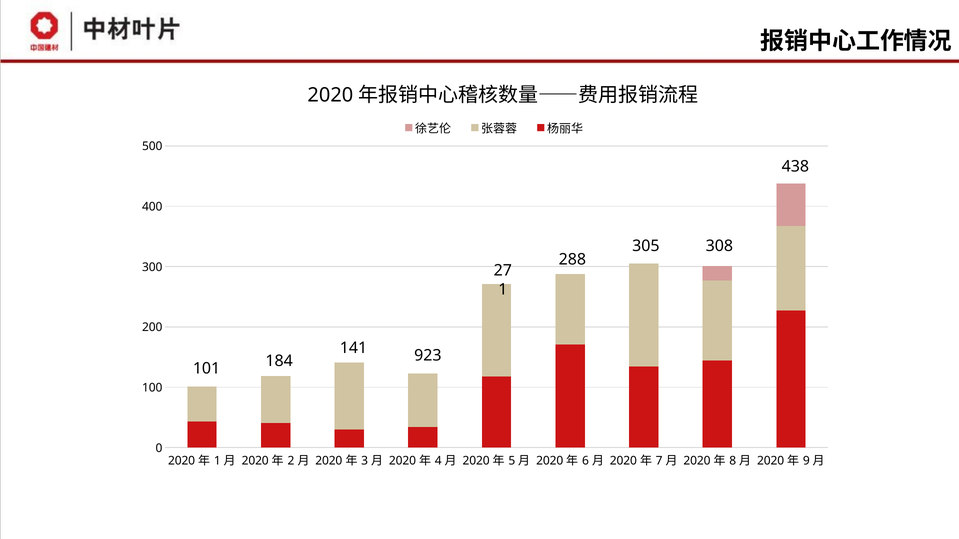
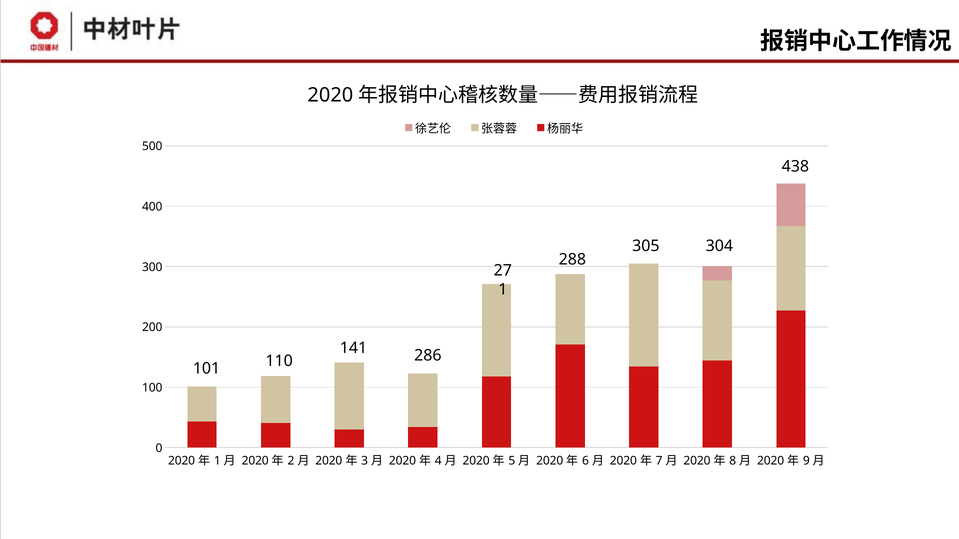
308: 308 -> 304 (719, 246)
923: 923 -> 286 (428, 356)
184: 184 -> 110 (279, 361)
